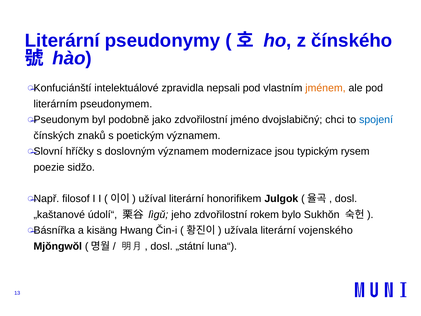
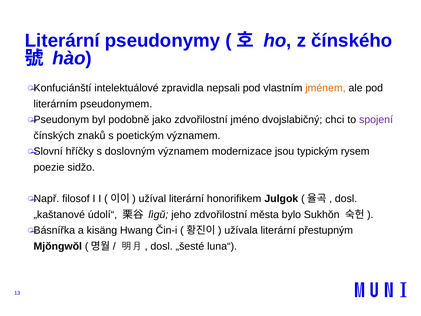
spojení colour: blue -> purple (376, 120)
rokem: rokem -> města (264, 214)
vojenského: vojenského -> přestupným (326, 230)
„státní: „státní -> „šesté (190, 246)
